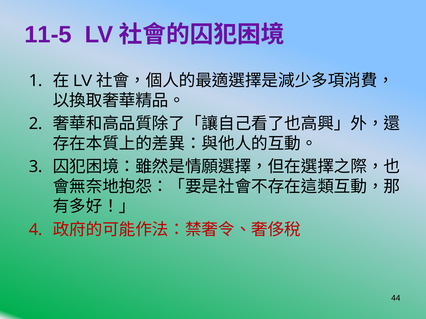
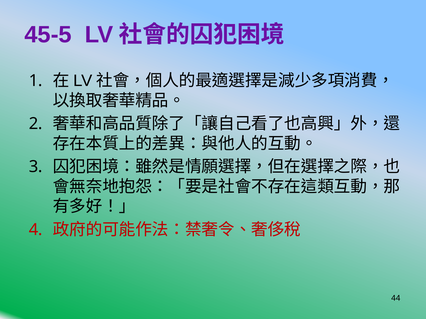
11-5: 11-5 -> 45-5 (48, 35)
